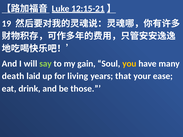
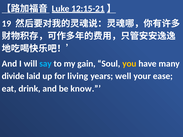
say colour: light green -> light blue (45, 64)
death: death -> divide (13, 76)
that: that -> well (123, 76)
those: those -> know (86, 89)
